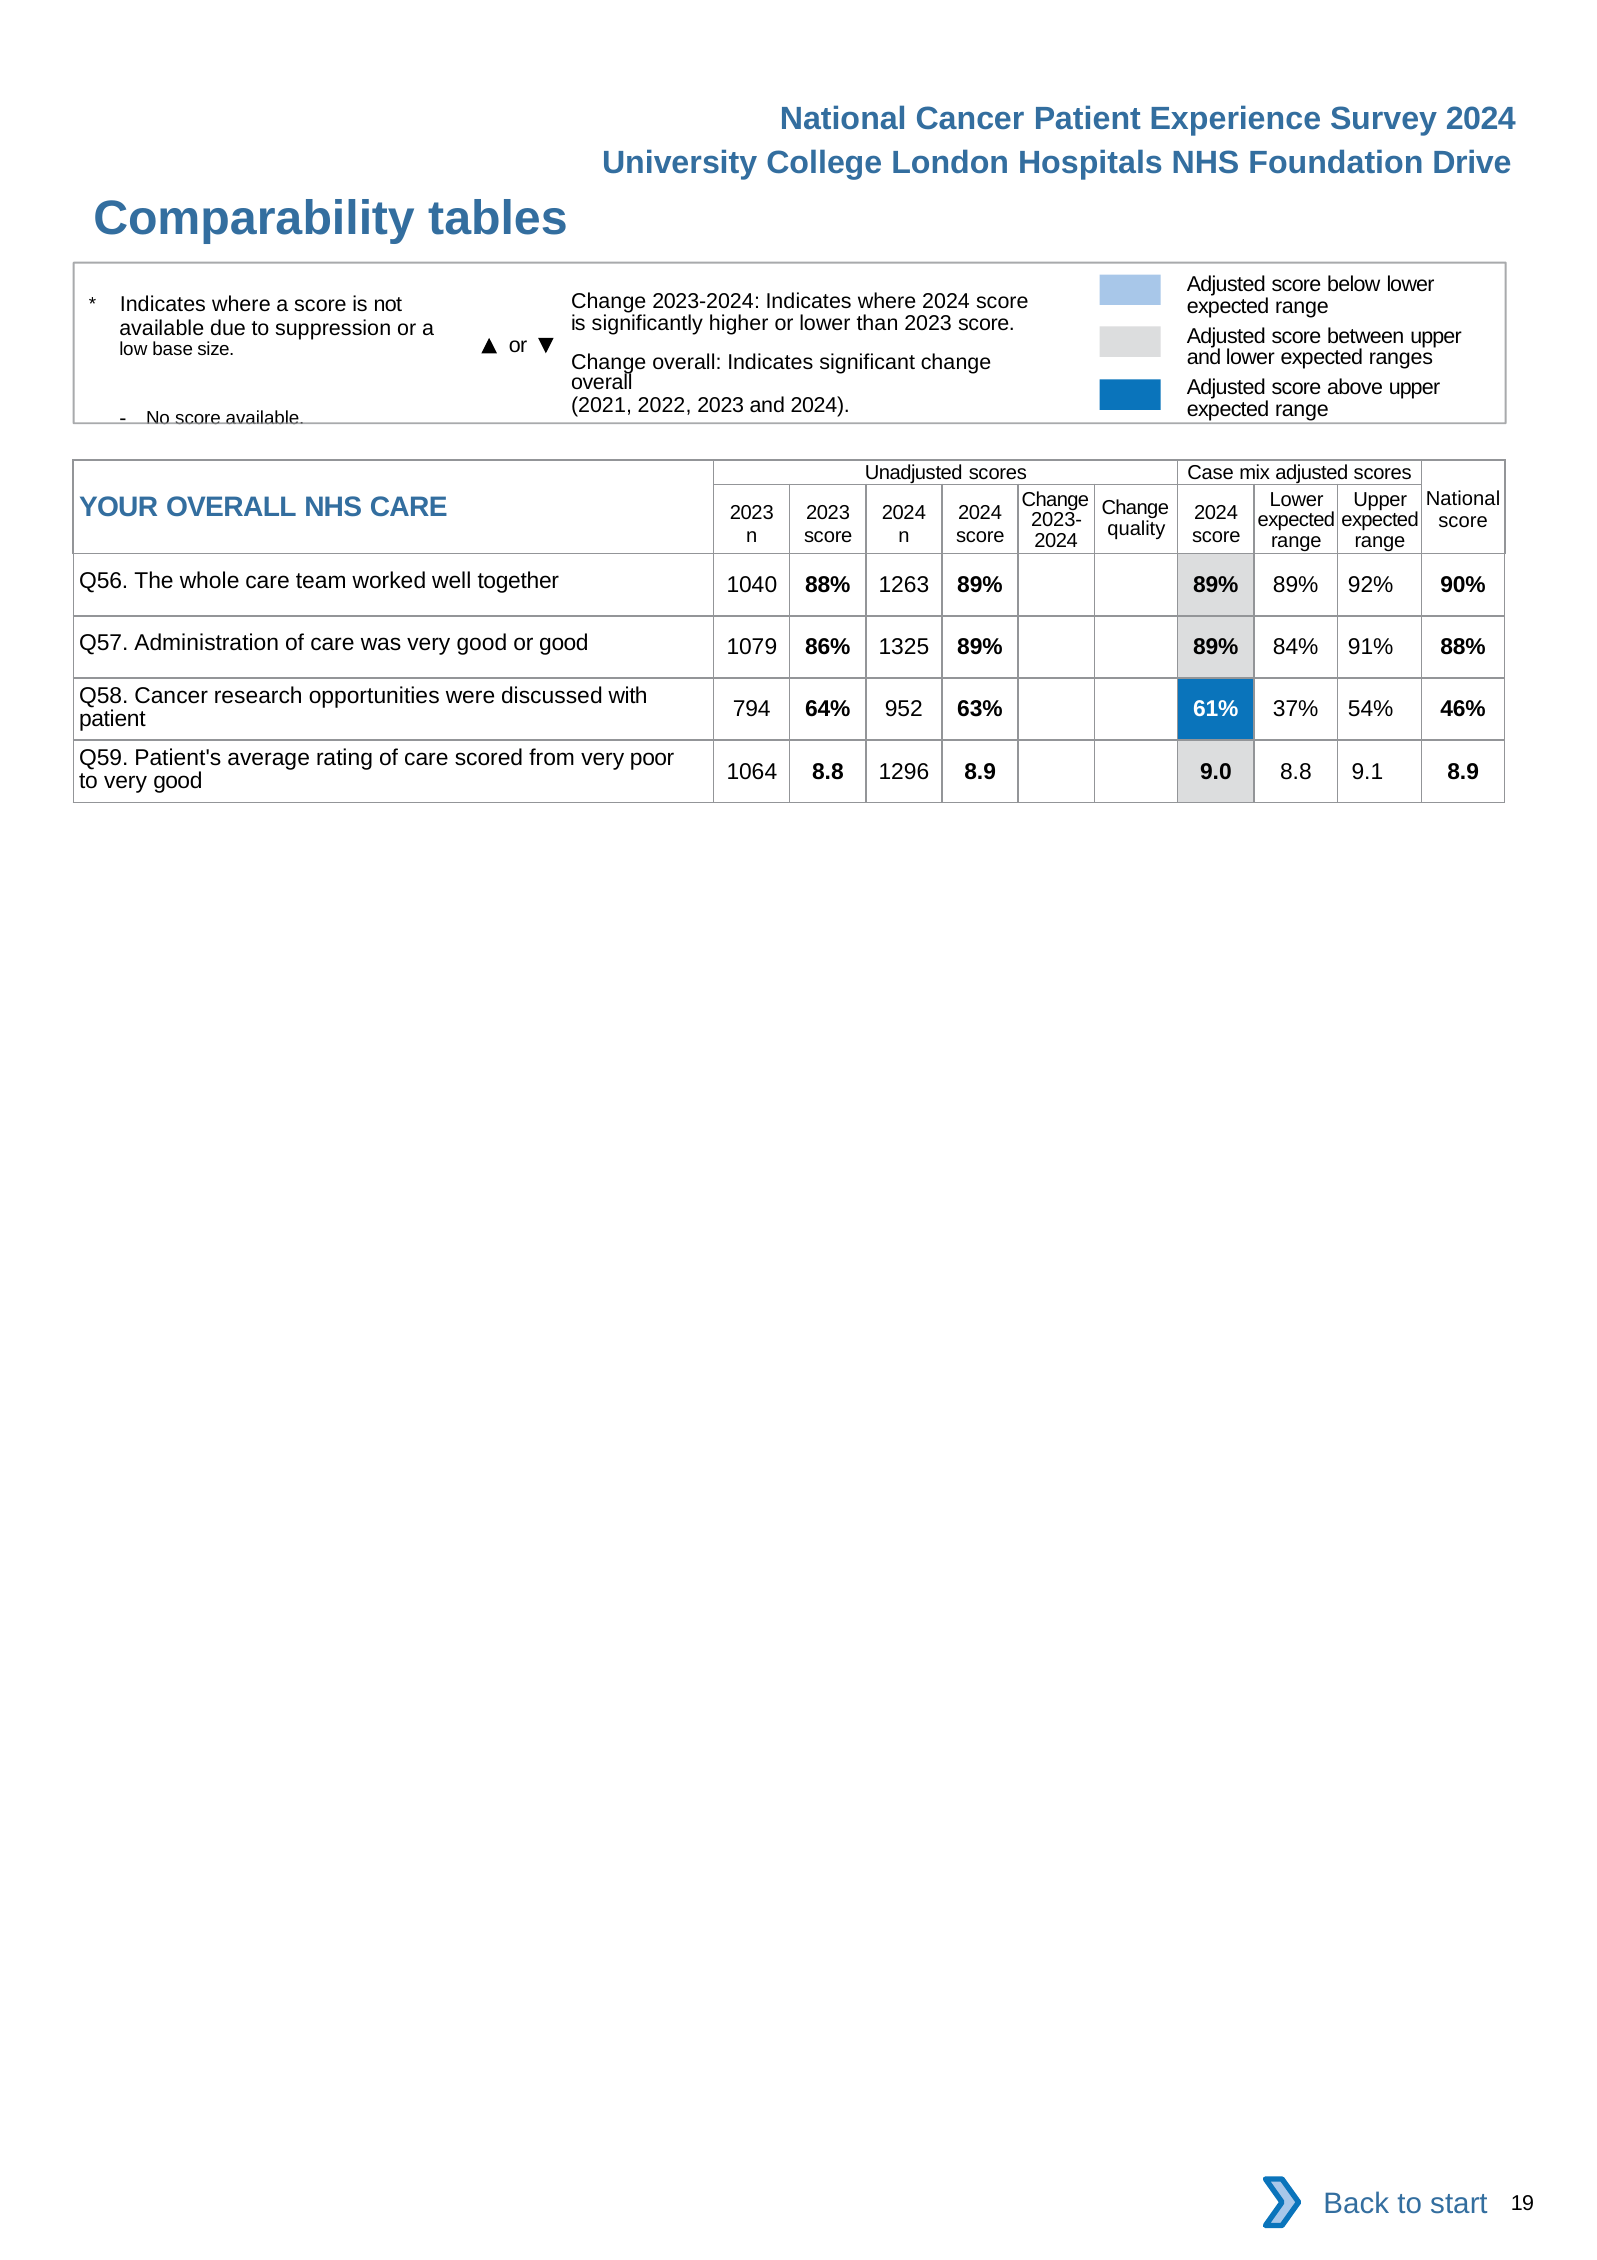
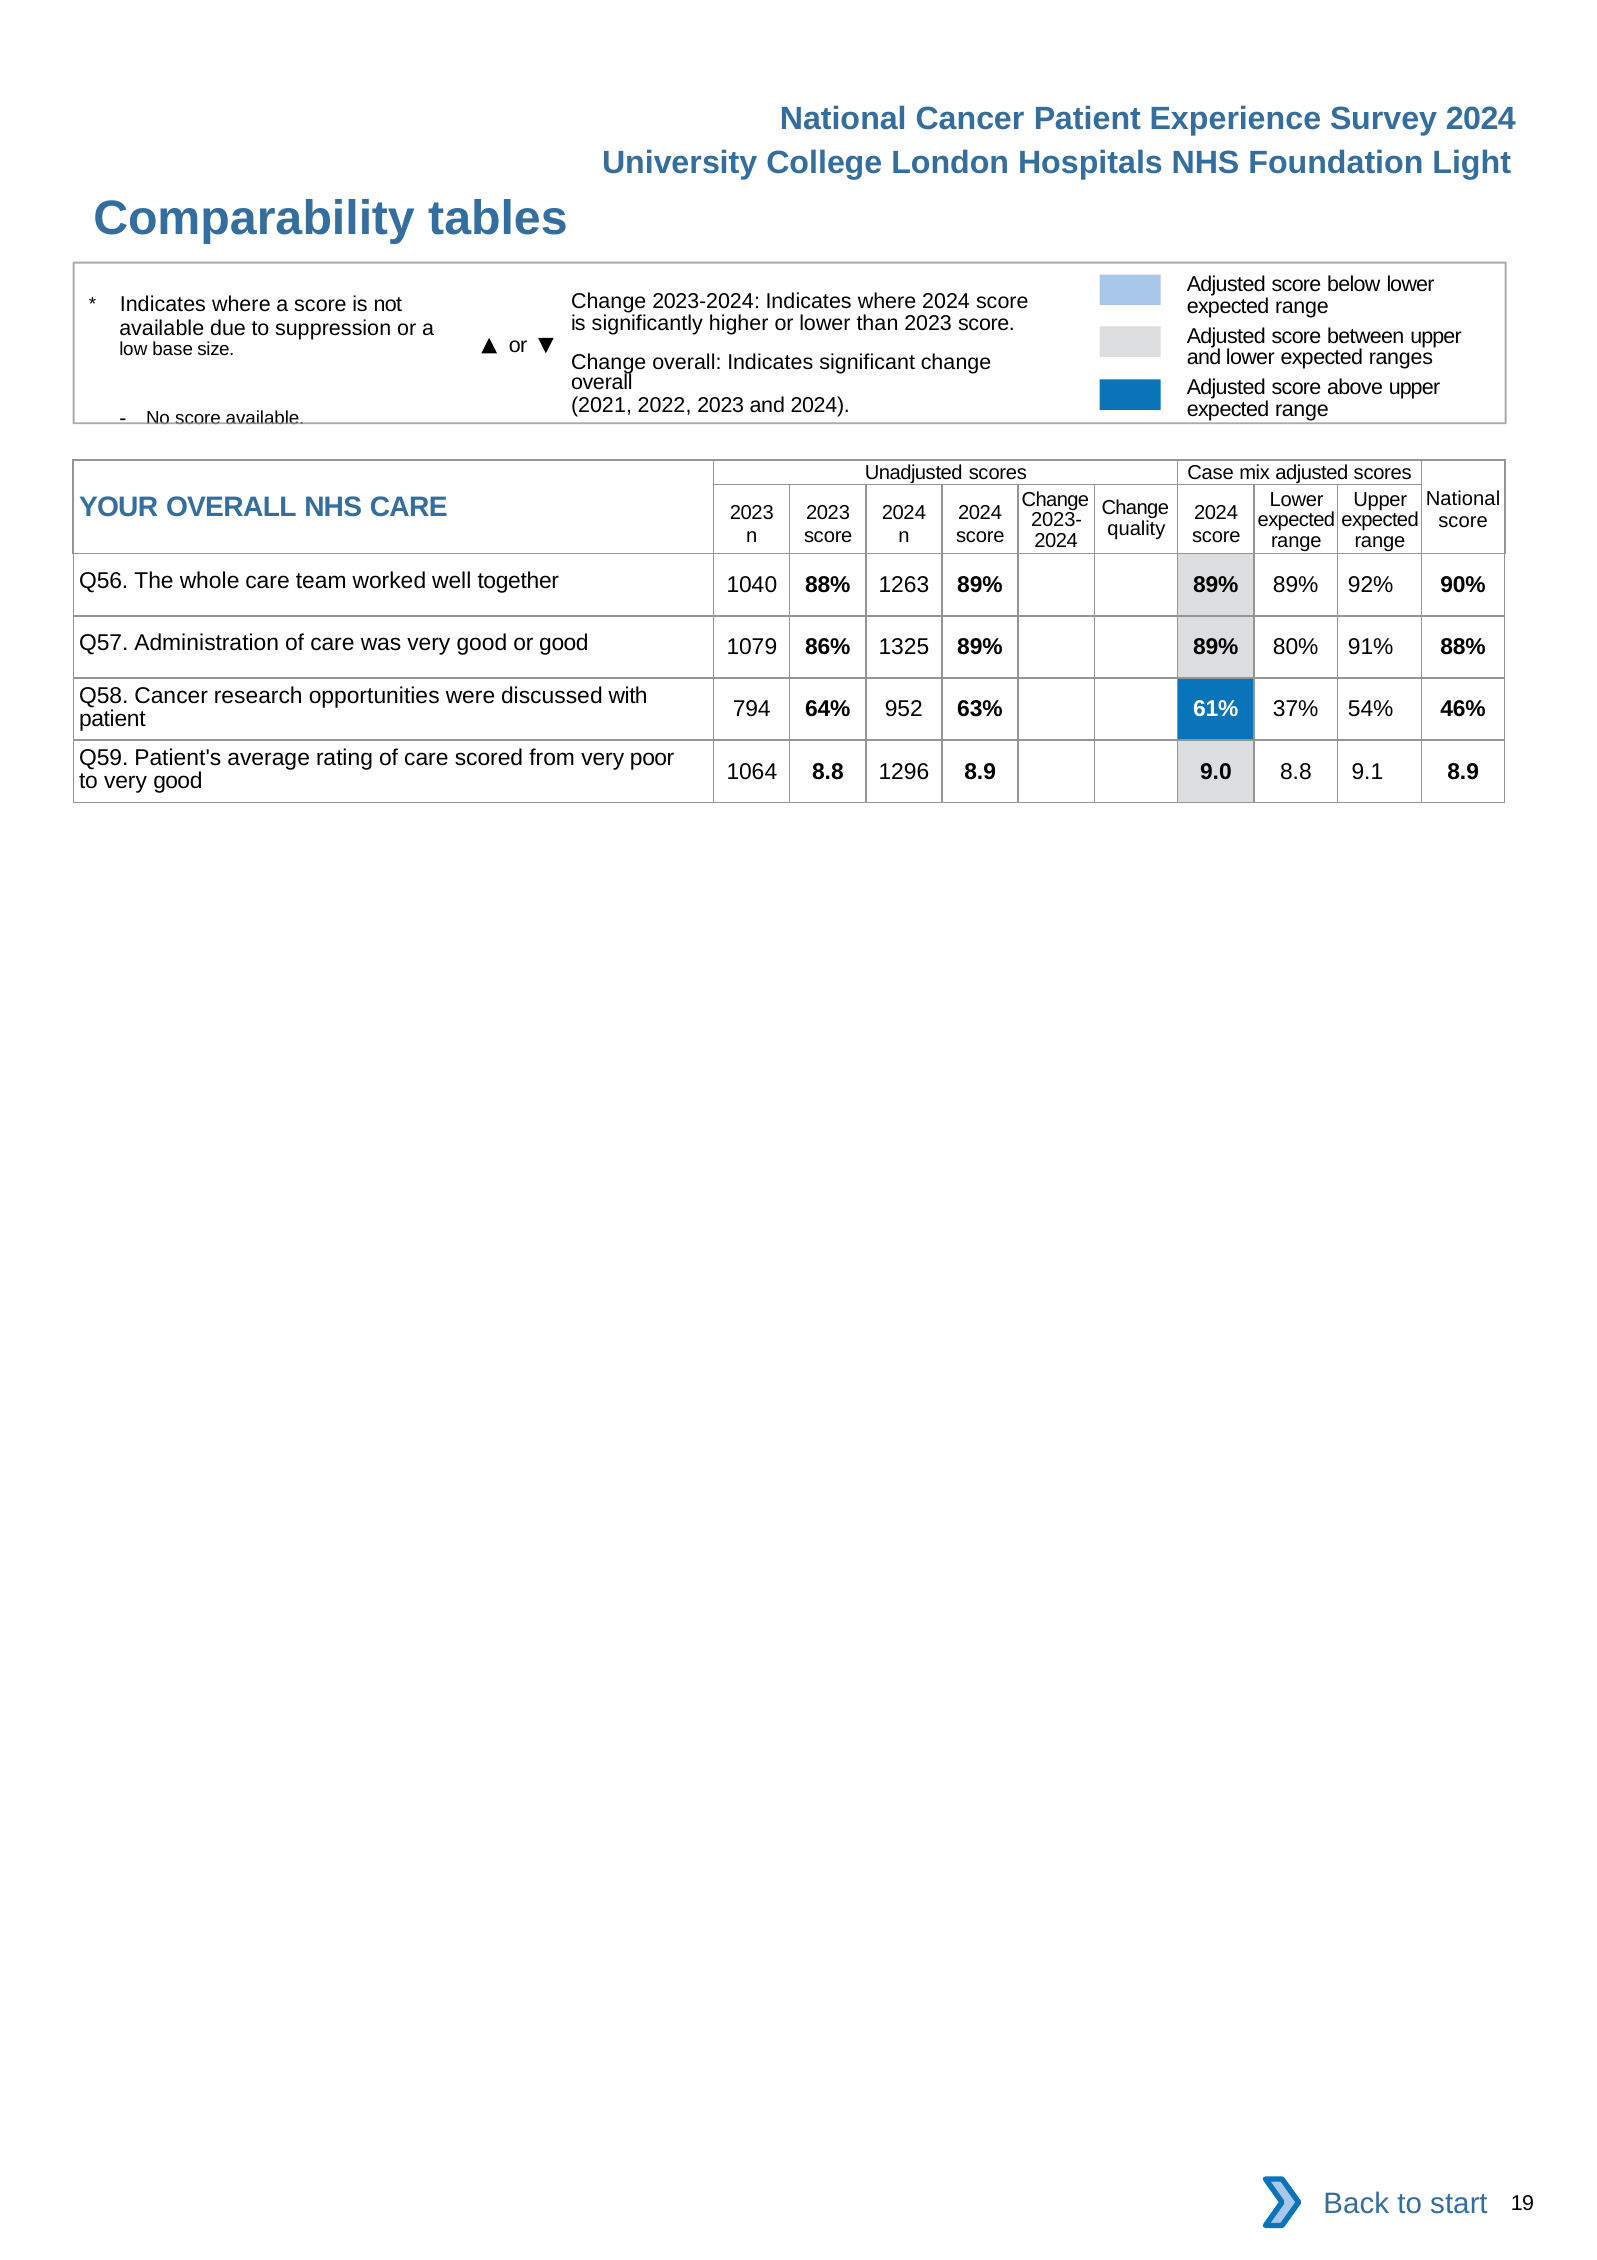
Drive: Drive -> Light (1472, 163)
84%: 84% -> 80% (1296, 647)
